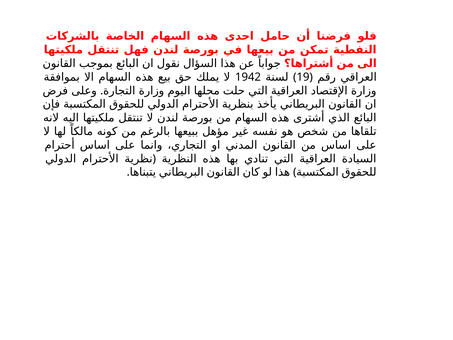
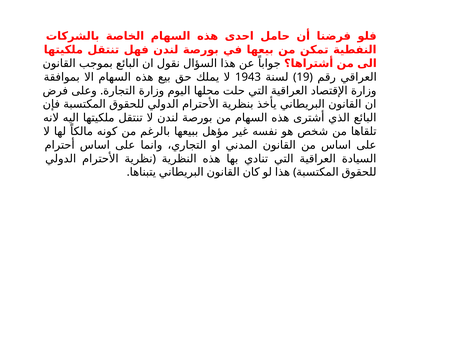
1942: 1942 -> 1943 (248, 77)
